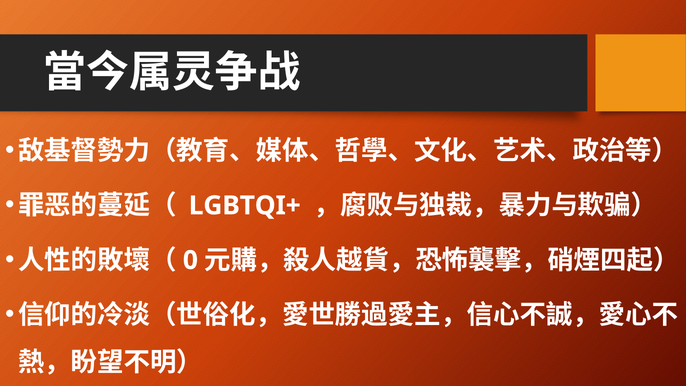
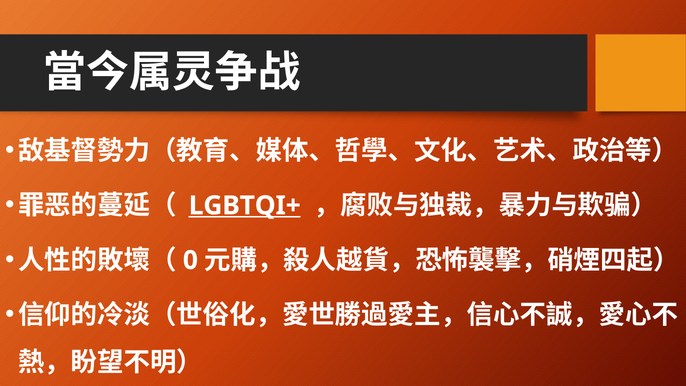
LGBTQI+ underline: none -> present (245, 206)
